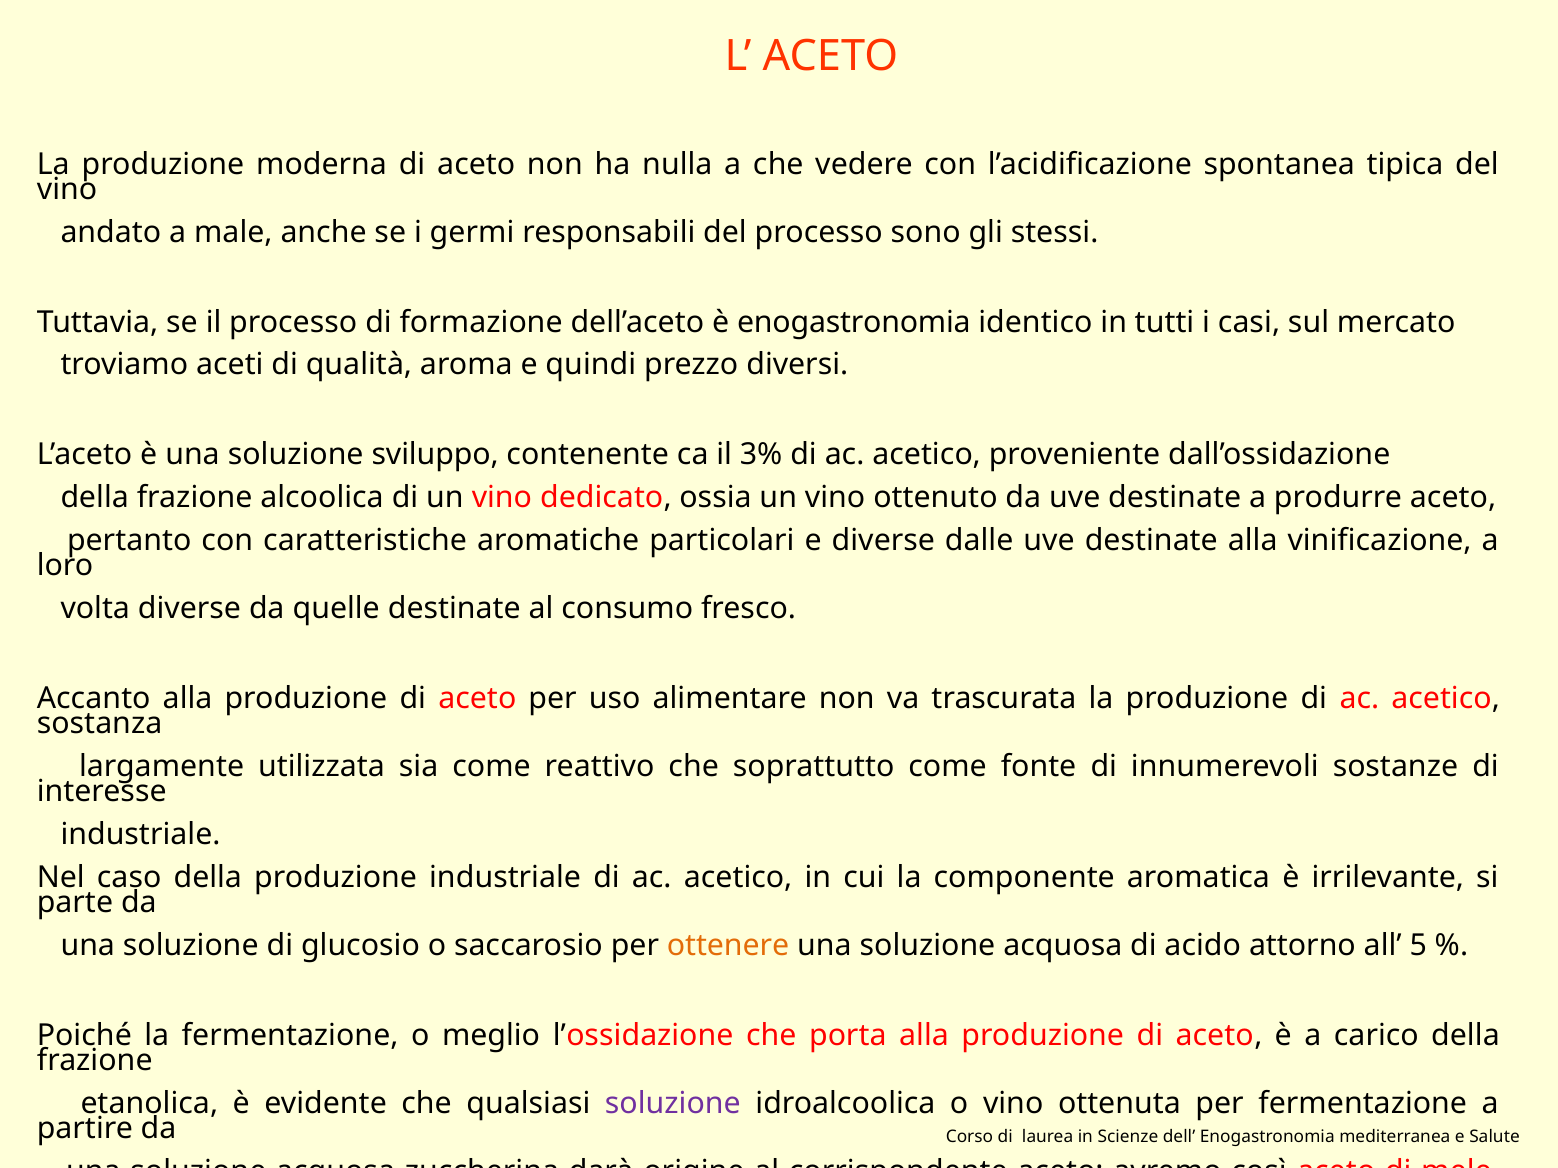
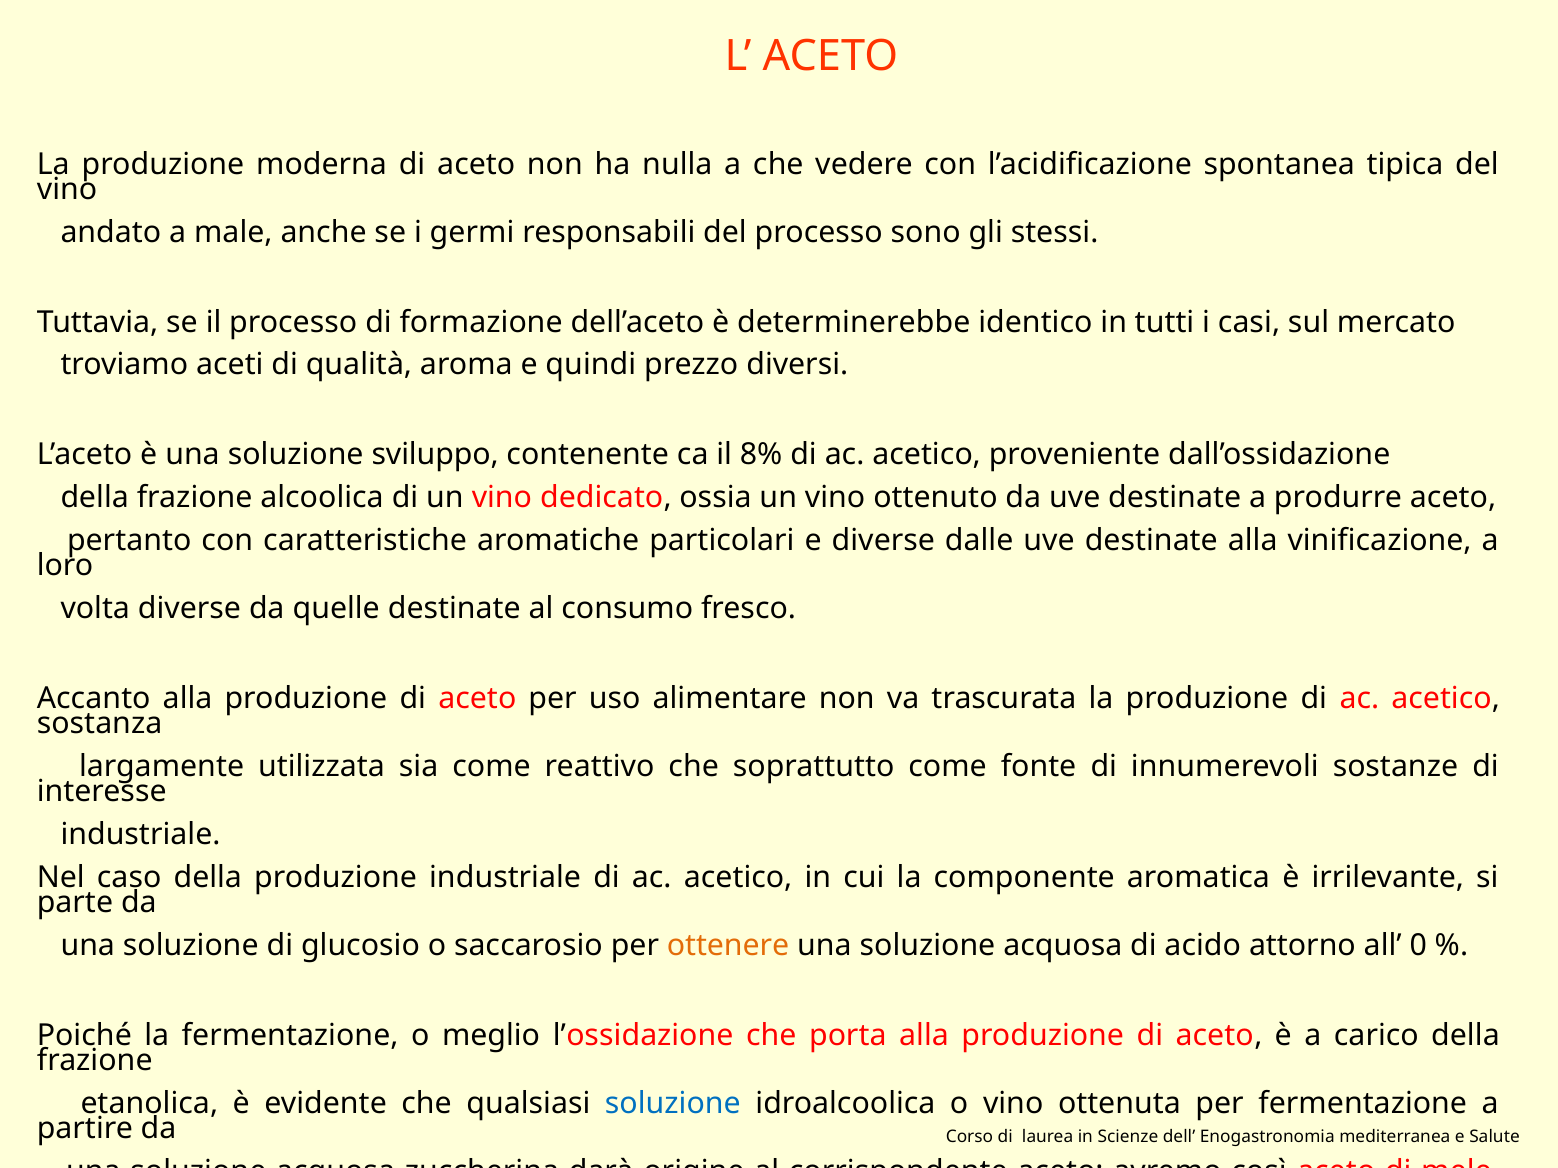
è enogastronomia: enogastronomia -> determinerebbe (854, 322)
3%: 3% -> 8% (761, 455)
5: 5 -> 0 (1418, 946)
soluzione colour: purple -> blue (673, 1104)
